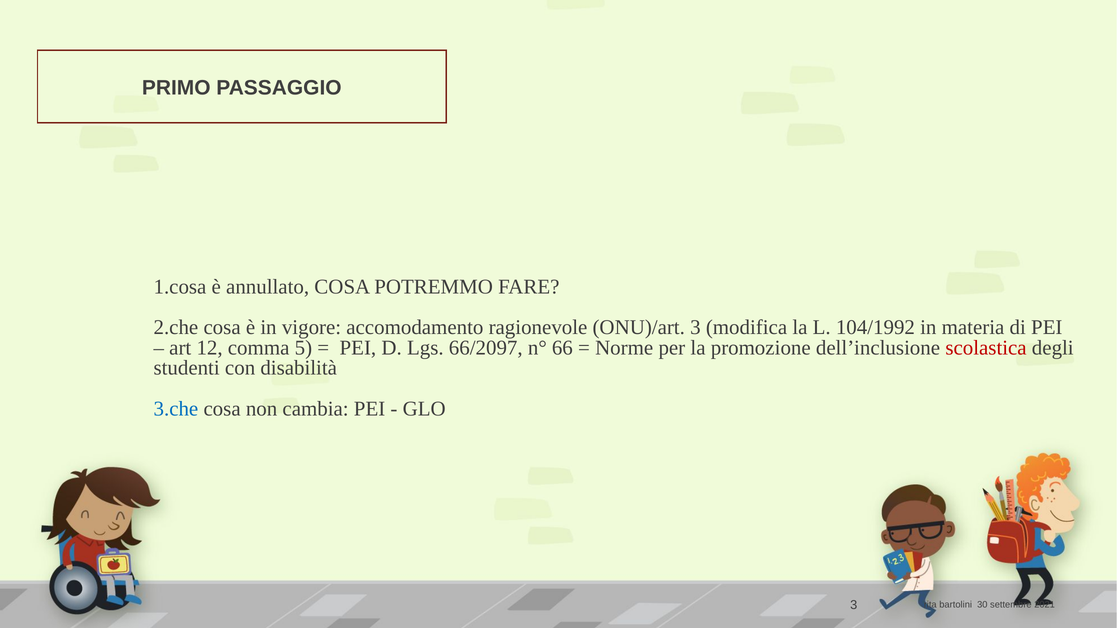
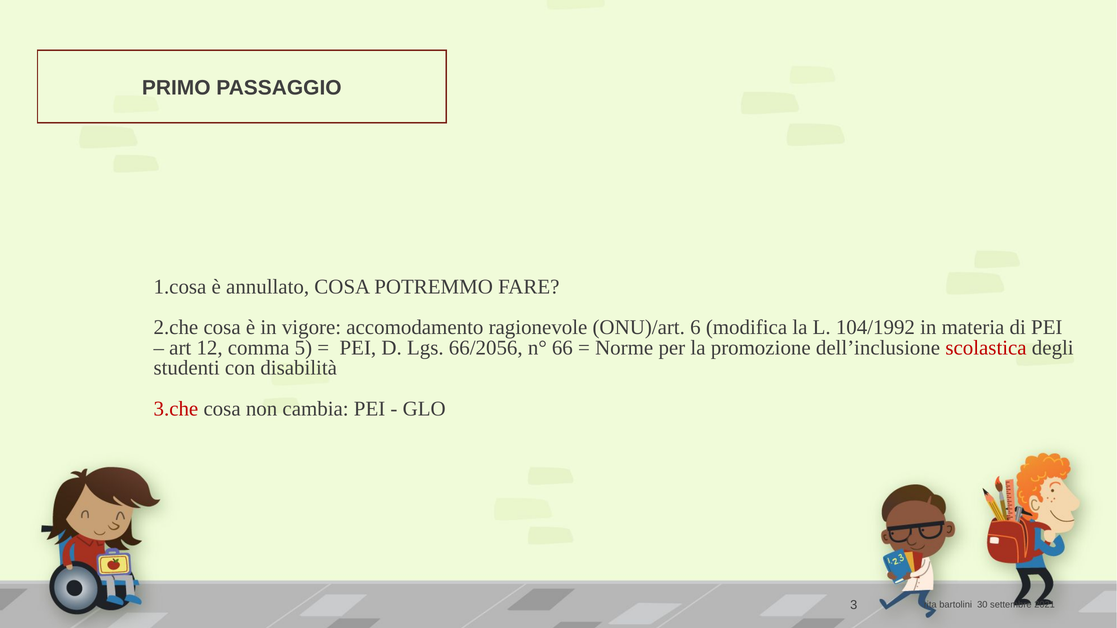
ONU)/art 3: 3 -> 6 (695, 327)
66/2097: 66/2097 -> 66/2056 (486, 348)
3.che colour: blue -> red (176, 409)
